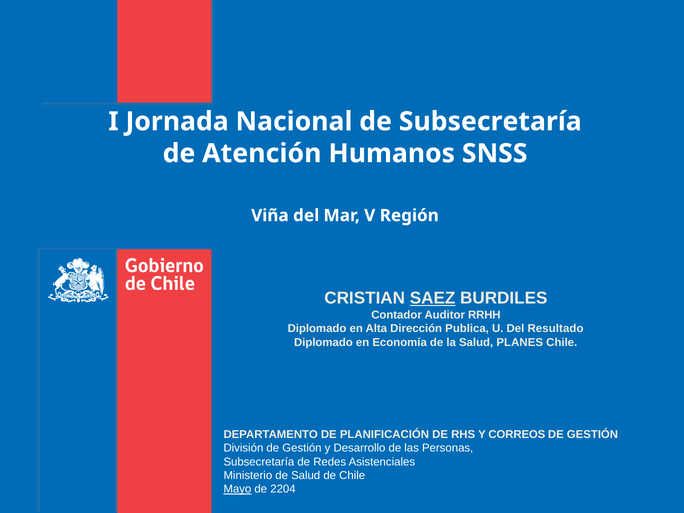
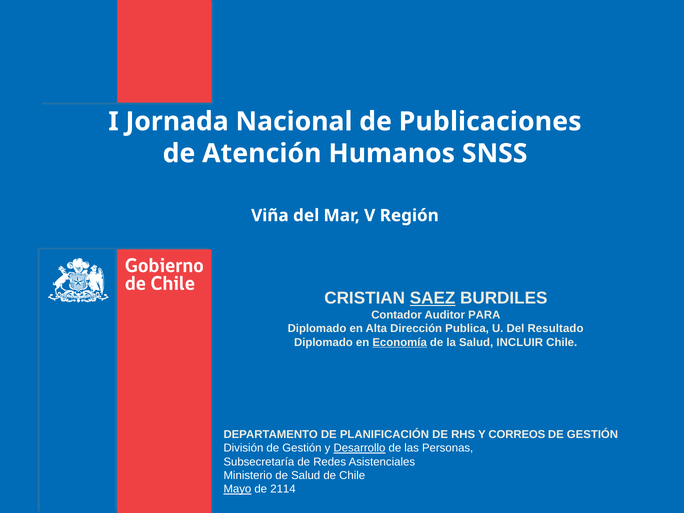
de Subsecretaría: Subsecretaría -> Publicaciones (490, 122)
RRHH: RRHH -> PARA (484, 315)
Economía underline: none -> present (400, 342)
PLANES: PLANES -> INCLUIR (520, 342)
Desarrollo underline: none -> present (359, 448)
2204: 2204 -> 2114 (283, 489)
